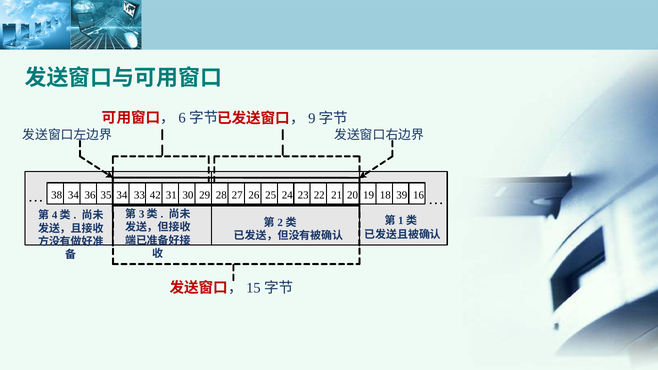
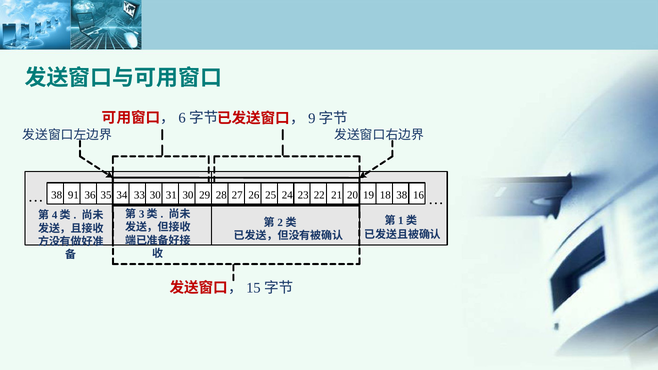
38 34: 34 -> 91 (73, 195)
33 42: 42 -> 30 (155, 195)
18 39: 39 -> 38 (402, 195)
